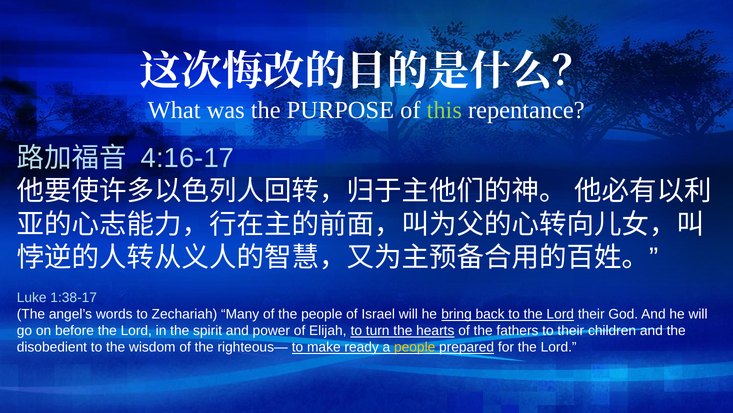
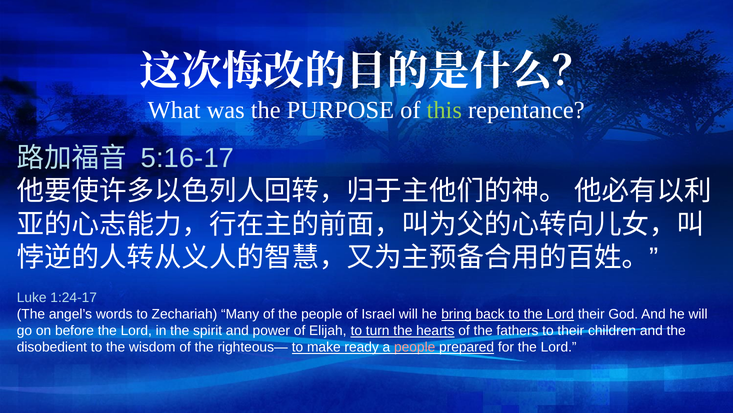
4:16-17: 4:16-17 -> 5:16-17 (188, 158)
1:38-17: 1:38-17 -> 1:24-17 (74, 297)
people colour: yellow -> pink (415, 347)
